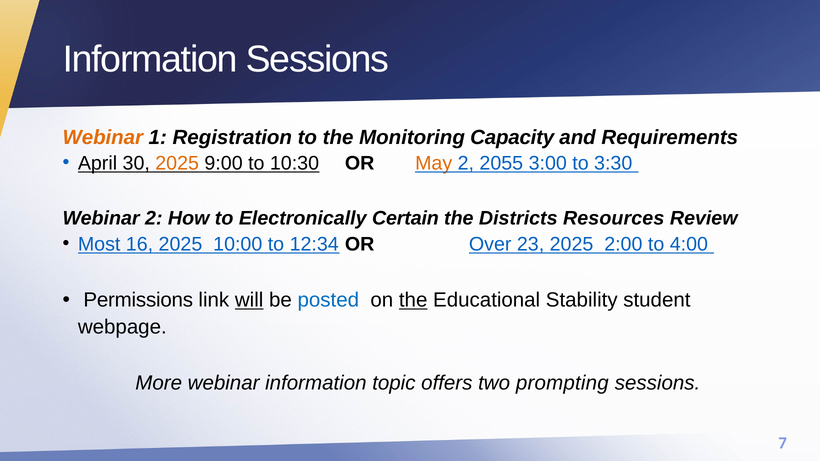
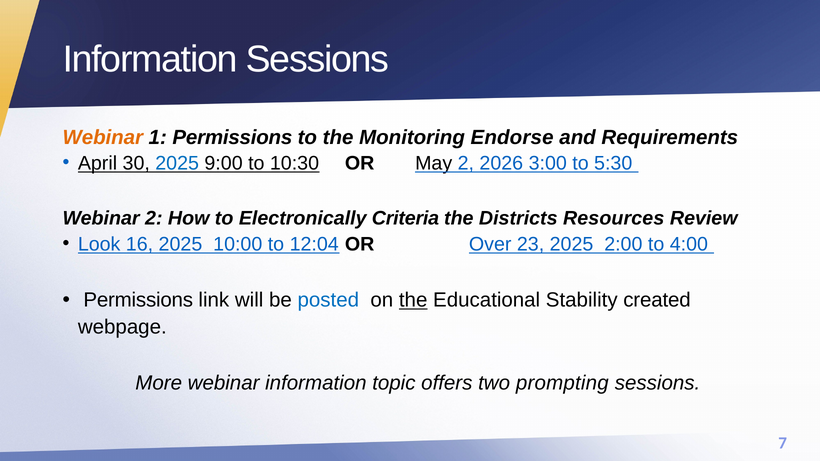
1 Registration: Registration -> Permissions (232, 137)
Capacity: Capacity -> Endorse (512, 137)
2025 colour: orange -> blue (177, 163)
May colour: orange -> black (434, 163)
2055: 2055 -> 2026 (501, 163)
3:30: 3:30 -> 5:30 (613, 163)
Certain: Certain -> Criteria (405, 218)
Most: Most -> Look (99, 245)
12:34: 12:34 -> 12:04 (314, 245)
will underline: present -> none (249, 300)
student: student -> created (657, 300)
